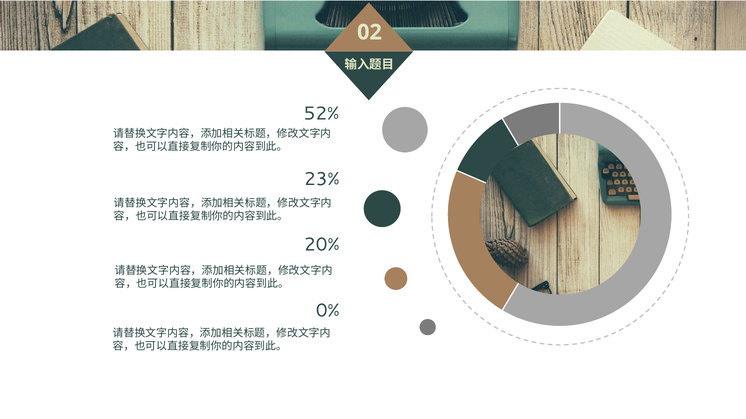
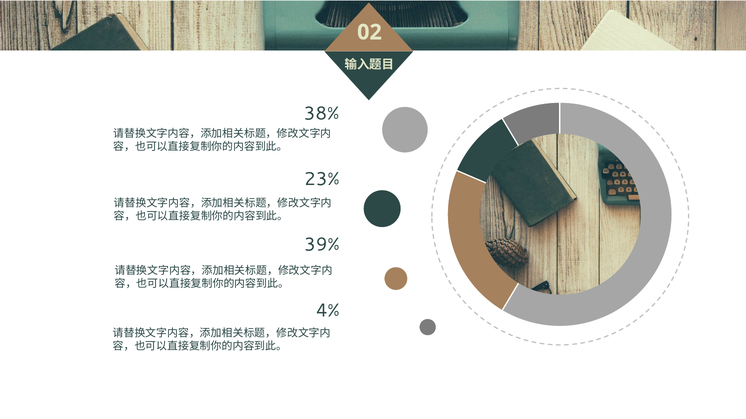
52%: 52% -> 38% (321, 114)
20%: 20% -> 39% (322, 245)
0%: 0% -> 4% (328, 311)
